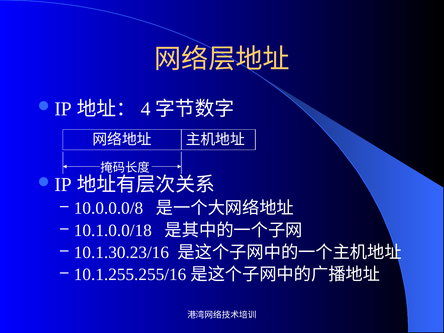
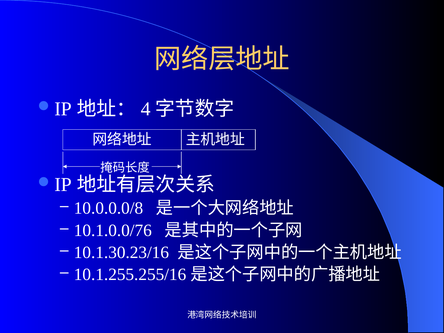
10.1.0.0/18: 10.1.0.0/18 -> 10.1.0.0/76 (113, 230)
